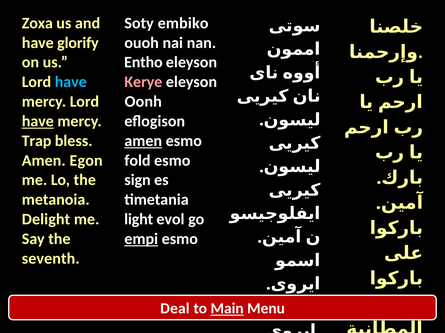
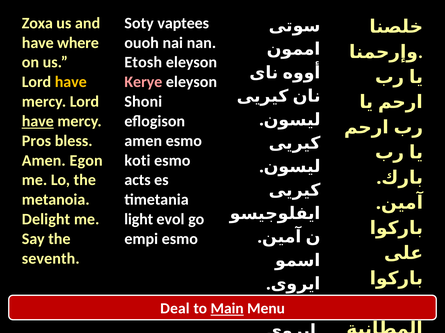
embiko: embiko -> vaptees (183, 23)
glorify: glorify -> where (78, 43)
Entho: Entho -> Etosh (143, 62)
have colour: light blue -> yellow (71, 82)
Oonh: Oonh -> Shoni (143, 102)
Trap: Trap -> Pros (36, 141)
amen underline: present -> none (143, 141)
fold: fold -> koti (137, 161)
sign: sign -> acts (138, 180)
empi underline: present -> none (141, 239)
